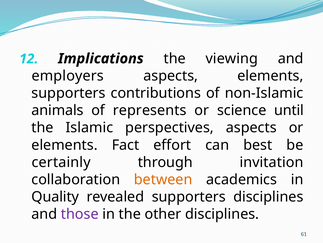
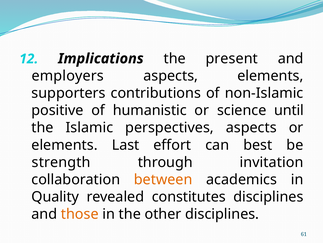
viewing: viewing -> present (232, 58)
animals: animals -> positive (57, 110)
represents: represents -> humanistic (150, 110)
Fact: Fact -> Last (126, 145)
certainly: certainly -> strength (61, 162)
revealed supporters: supporters -> constitutes (189, 196)
those colour: purple -> orange (80, 213)
